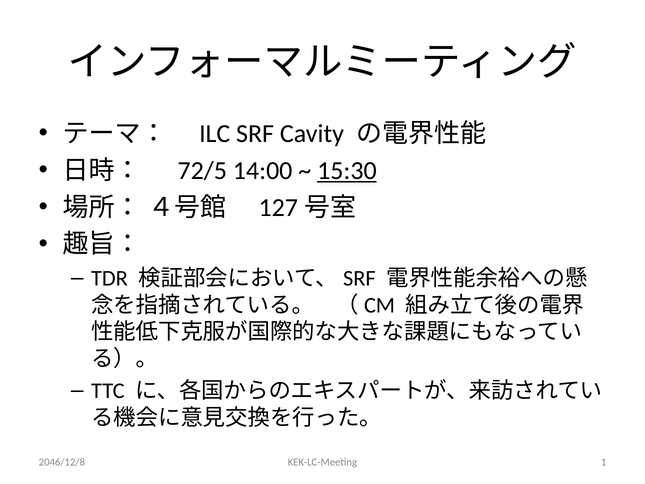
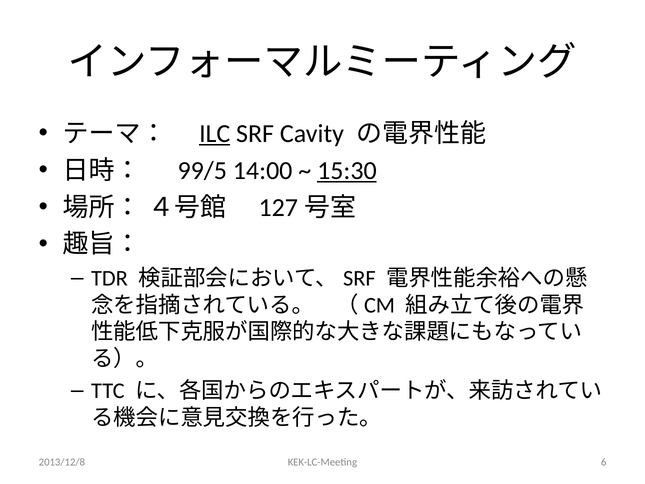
ILC underline: none -> present (215, 134)
72/5: 72/5 -> 99/5 (202, 170)
2046/12/8: 2046/12/8 -> 2013/12/8 (62, 462)
1: 1 -> 6 (604, 462)
